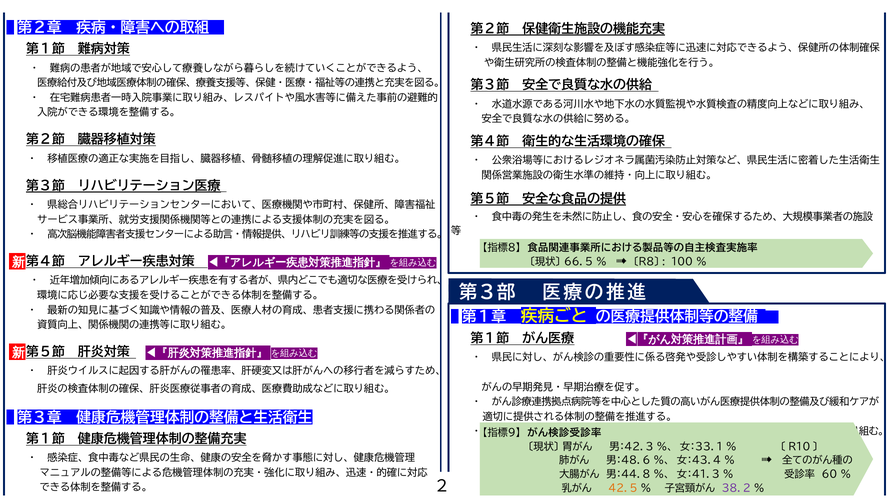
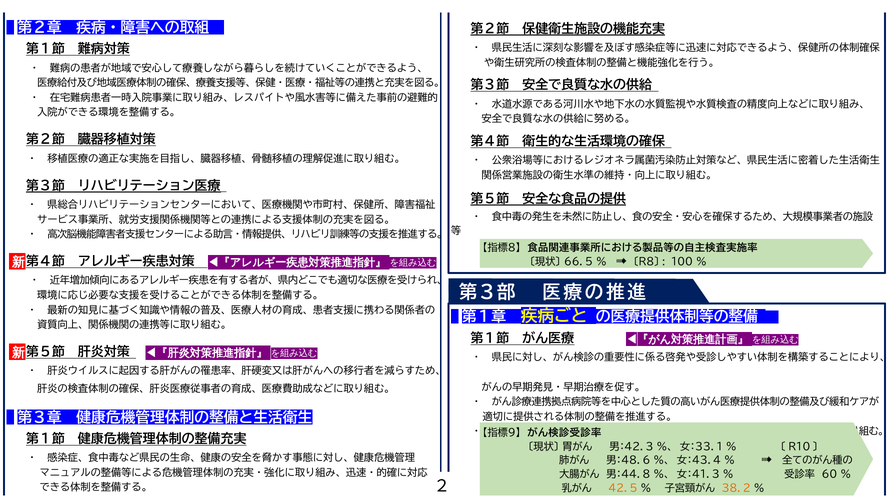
３８．２ colour: purple -> orange (736, 489)
